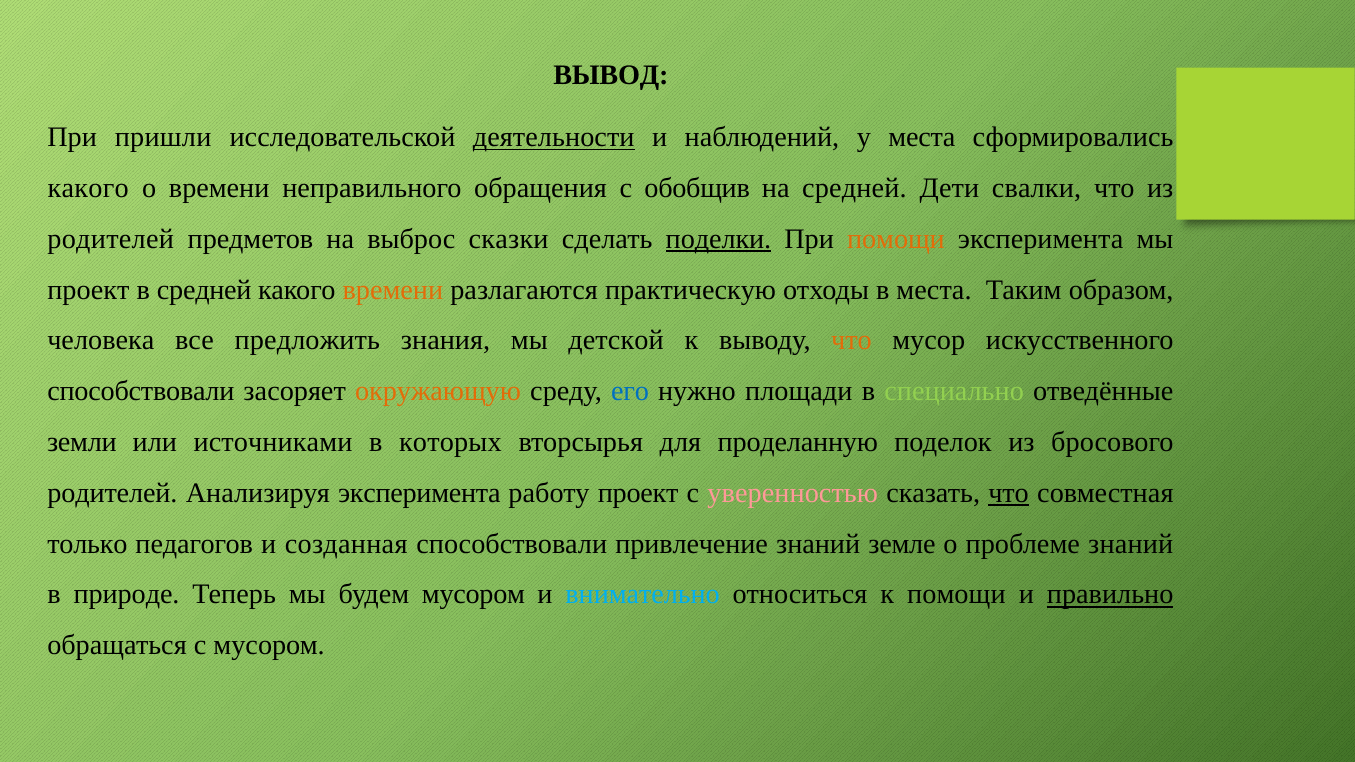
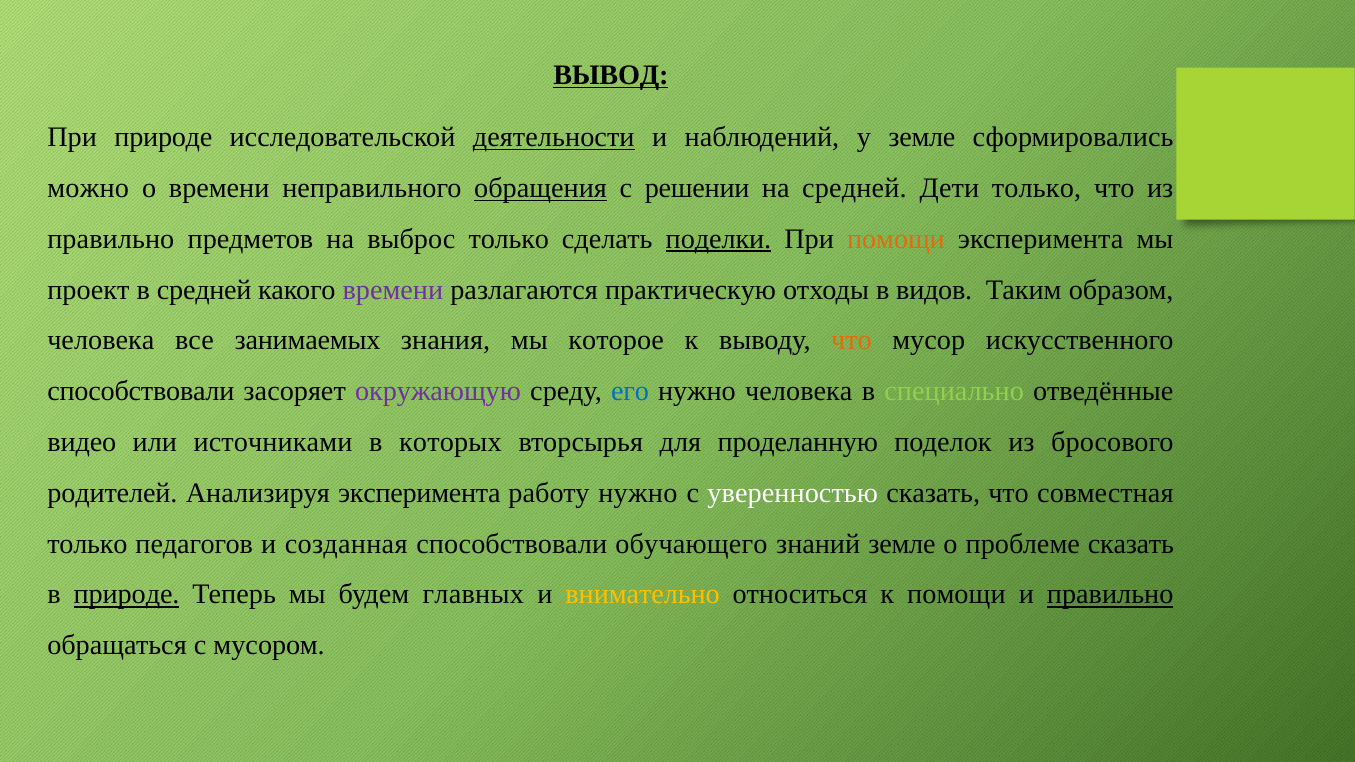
ВЫВОД underline: none -> present (611, 75)
При пришли: пришли -> природе (163, 138)
у места: места -> земле (922, 138)
какого: какого -> можно (88, 188)
обращения underline: none -> present (541, 188)
обобщив: обобщив -> решении (697, 188)
Дети свалки: свалки -> только (1037, 188)
родителей: родителей -> правильно (111, 239)
выброс сказки: сказки -> только (509, 239)
времени colour: orange -> purple (393, 290)
в места: места -> видов (934, 290)
предложить: предложить -> занимаемых (307, 341)
детской: детской -> которое (616, 341)
окружающую colour: orange -> purple (438, 392)
нужно площади: площади -> человека (799, 392)
земли: земли -> видео (82, 442)
работу проект: проект -> нужно (638, 493)
уверенностью colour: pink -> white (793, 493)
что underline: present -> none (1009, 493)
привлечение: привлечение -> обучающего (691, 544)
проблеме знаний: знаний -> сказать (1131, 544)
природе underline: none -> present (127, 595)
будем мусором: мусором -> главных (473, 595)
внимательно colour: light blue -> yellow (643, 595)
